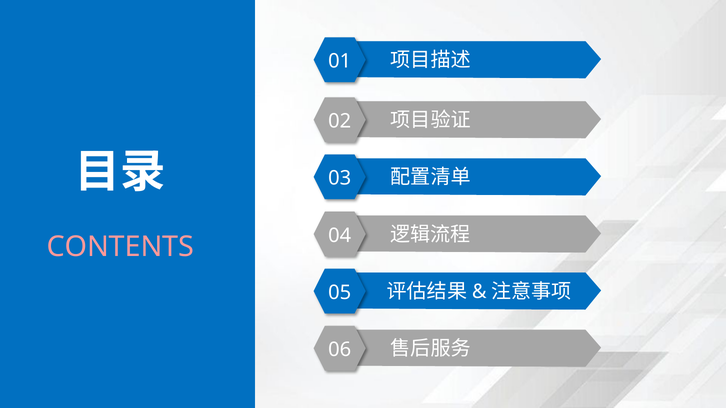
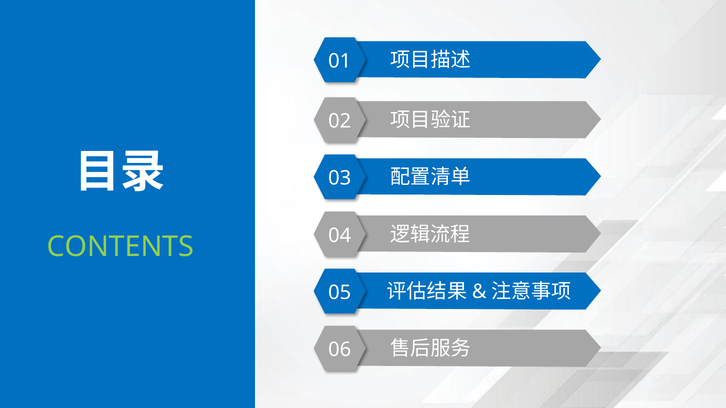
CONTENTS colour: pink -> light green (120, 247)
